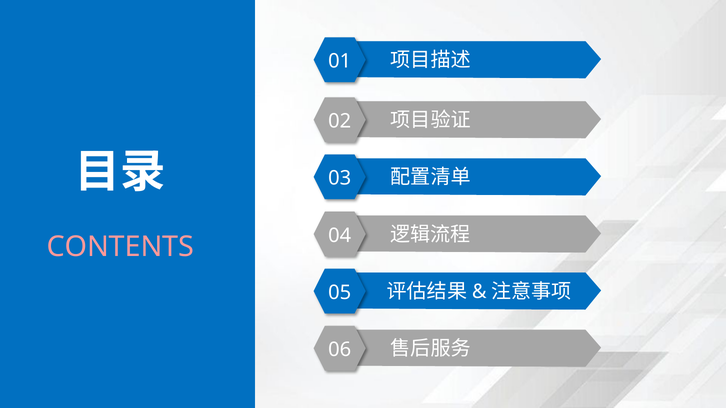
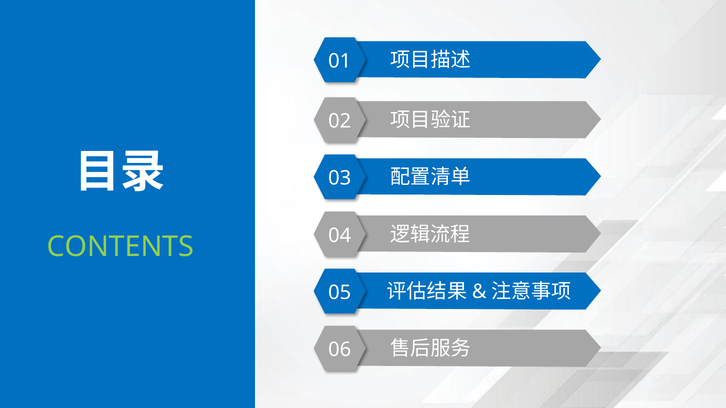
CONTENTS colour: pink -> light green (120, 247)
